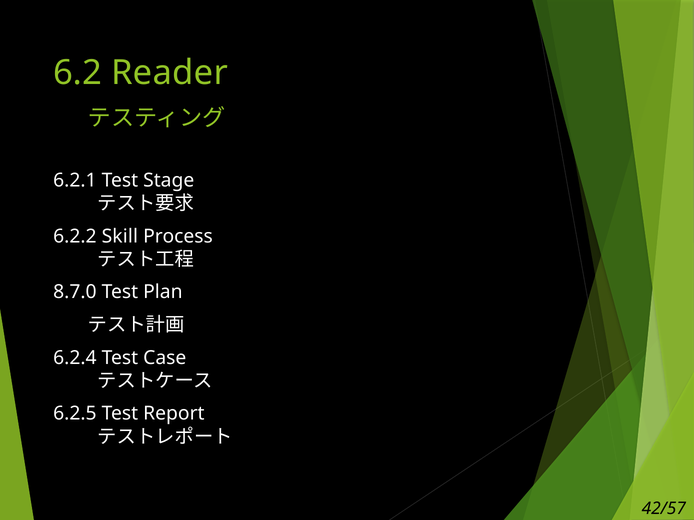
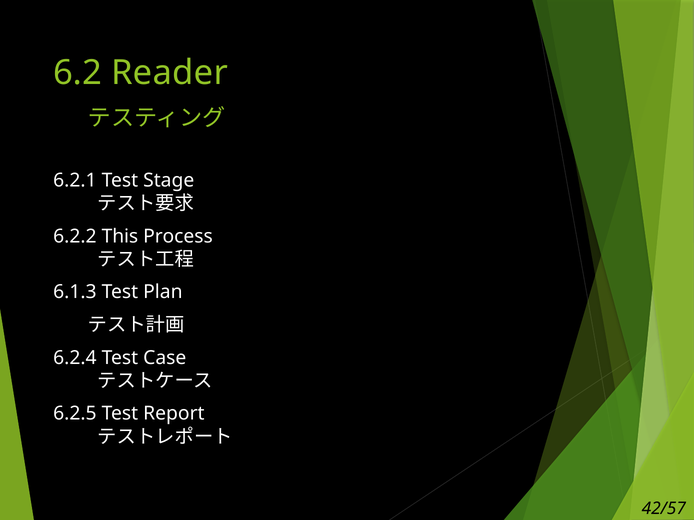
Skill: Skill -> This (120, 236)
8.7.0: 8.7.0 -> 6.1.3 (75, 292)
